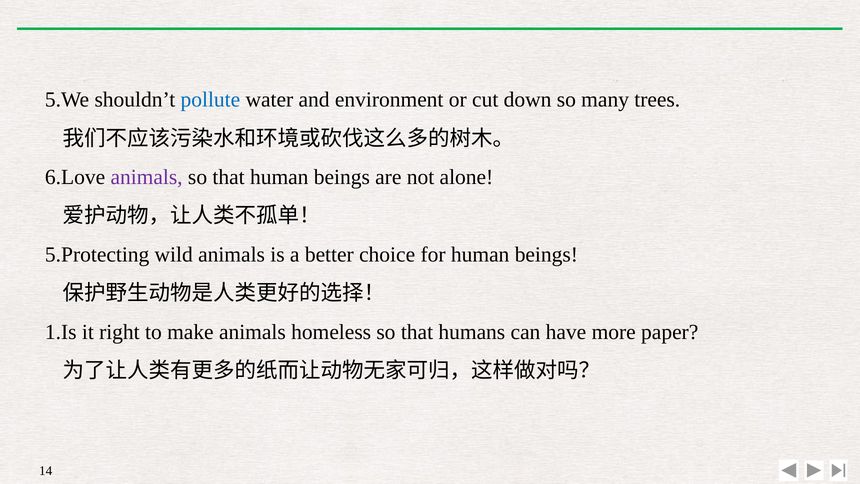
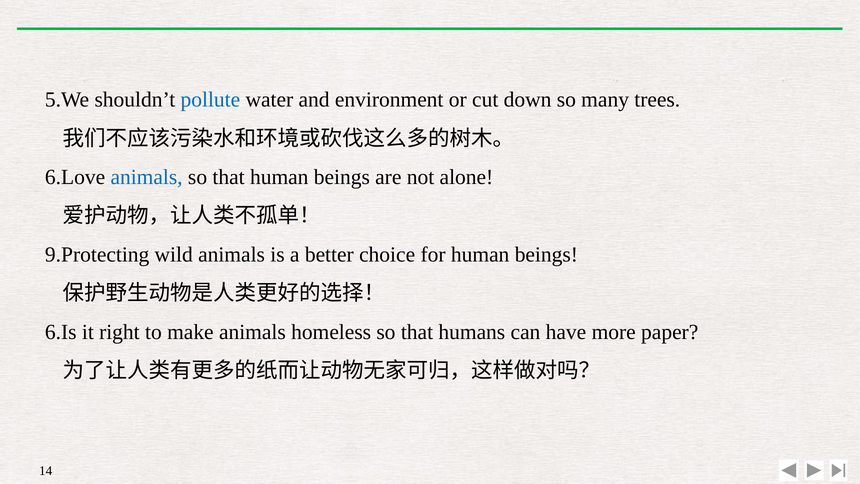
animals colour: purple -> blue (147, 177)
5.Protecting: 5.Protecting -> 9.Protecting (97, 254)
1.Is: 1.Is -> 6.Is (61, 332)
